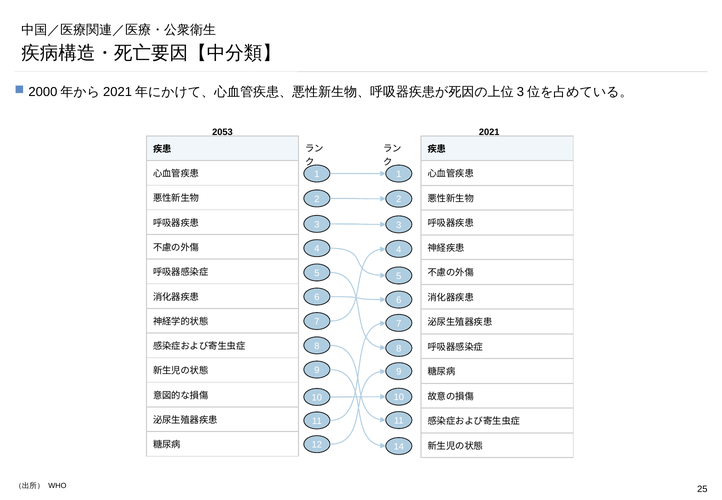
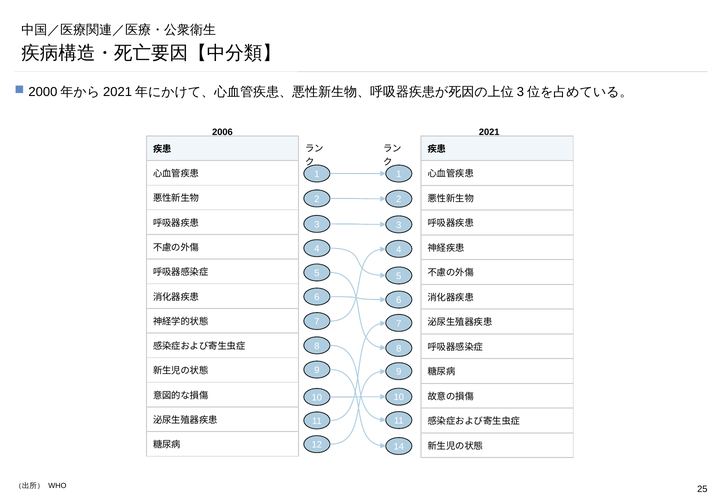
2053: 2053 -> 2006 (222, 132)
